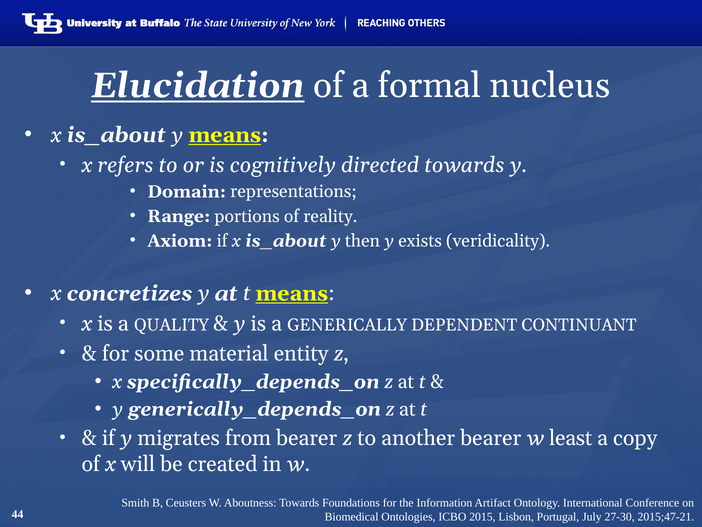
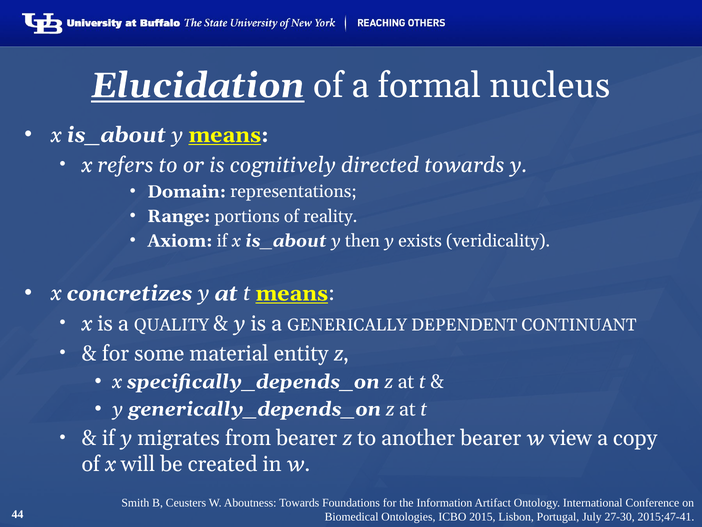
least: least -> view (571, 438)
2015;47-21: 2015;47-21 -> 2015;47-41 (666, 516)
